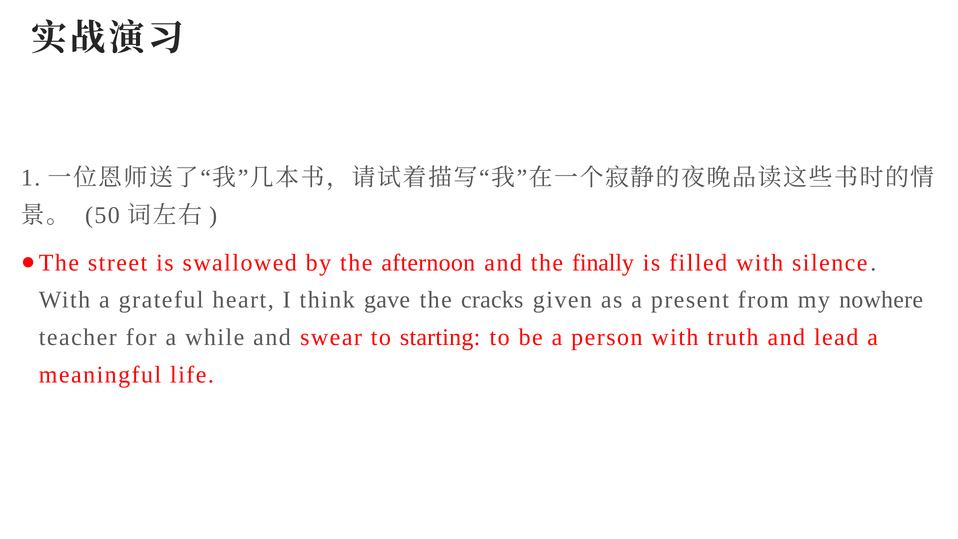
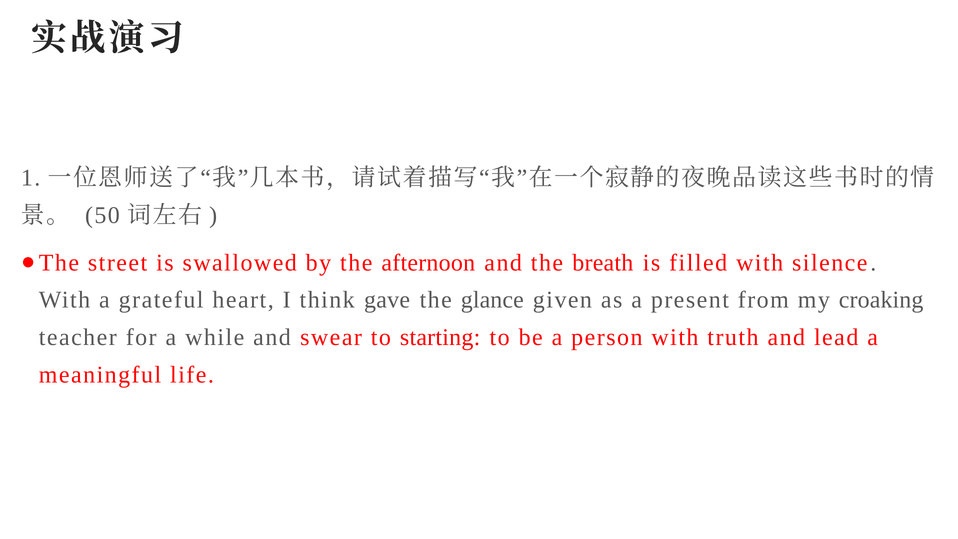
finally: finally -> breath (603, 263)
cracks: cracks -> glance (492, 300)
nowhere: nowhere -> croaking (881, 300)
